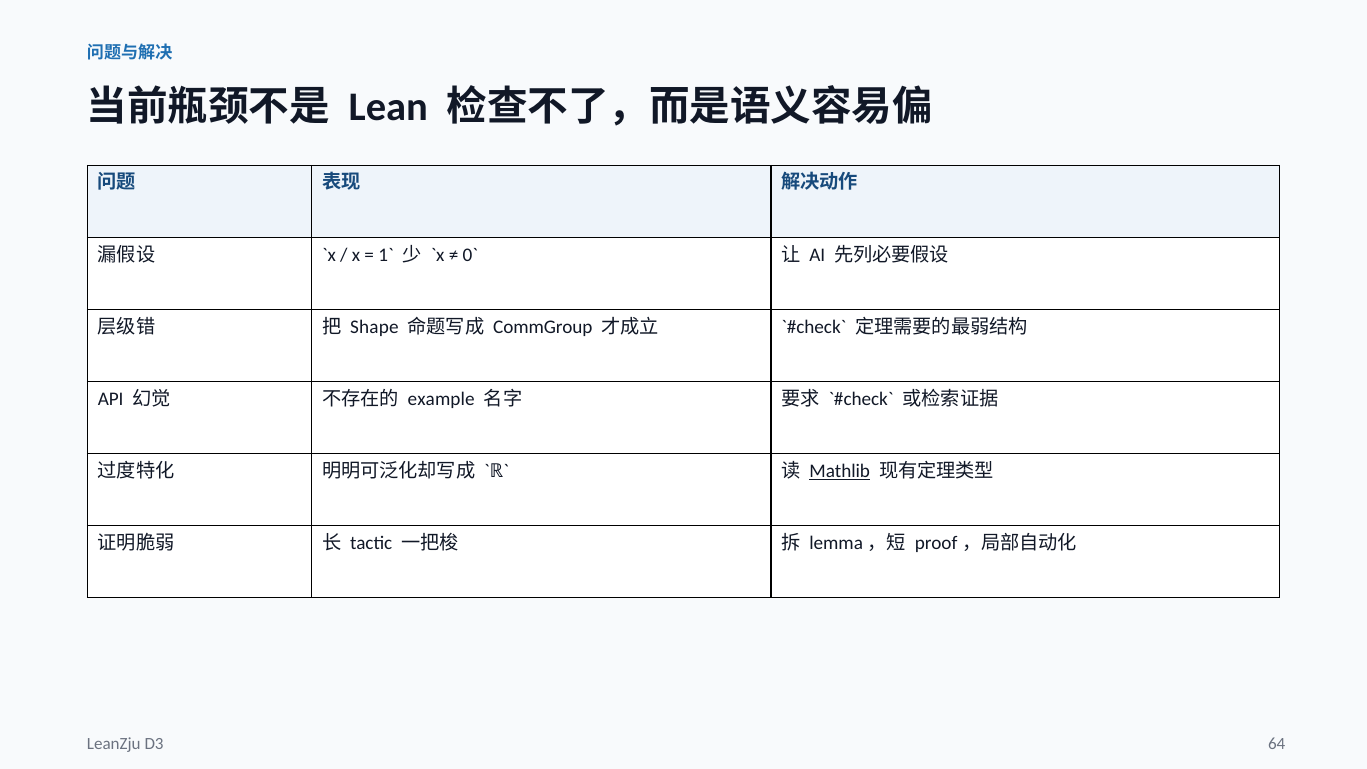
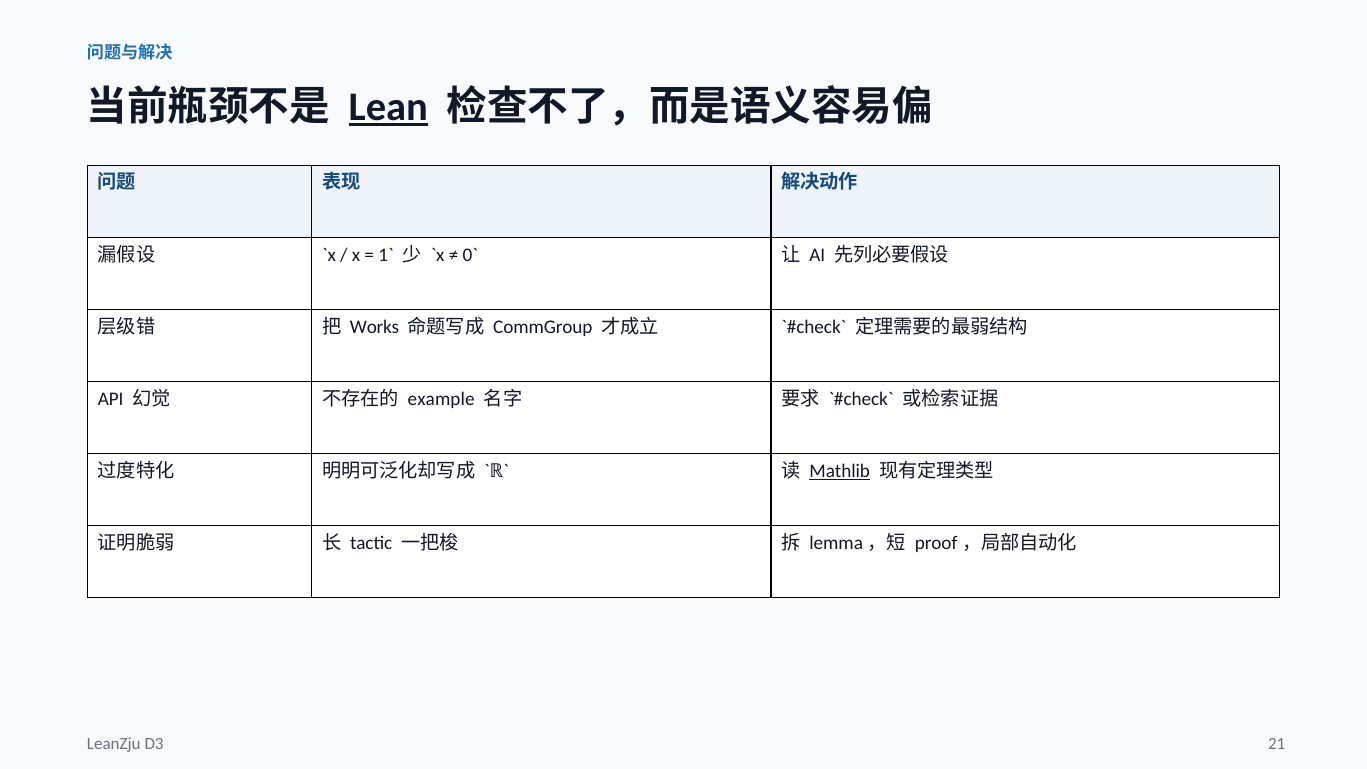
Lean underline: none -> present (388, 107)
Shape: Shape -> Works (375, 327)
64: 64 -> 21 (1277, 744)
